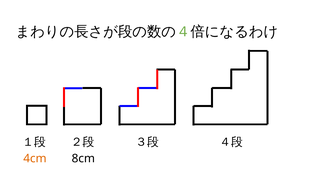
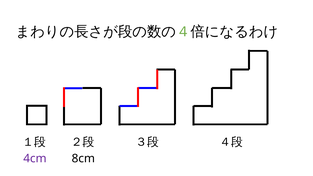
4cm colour: orange -> purple (35, 159)
